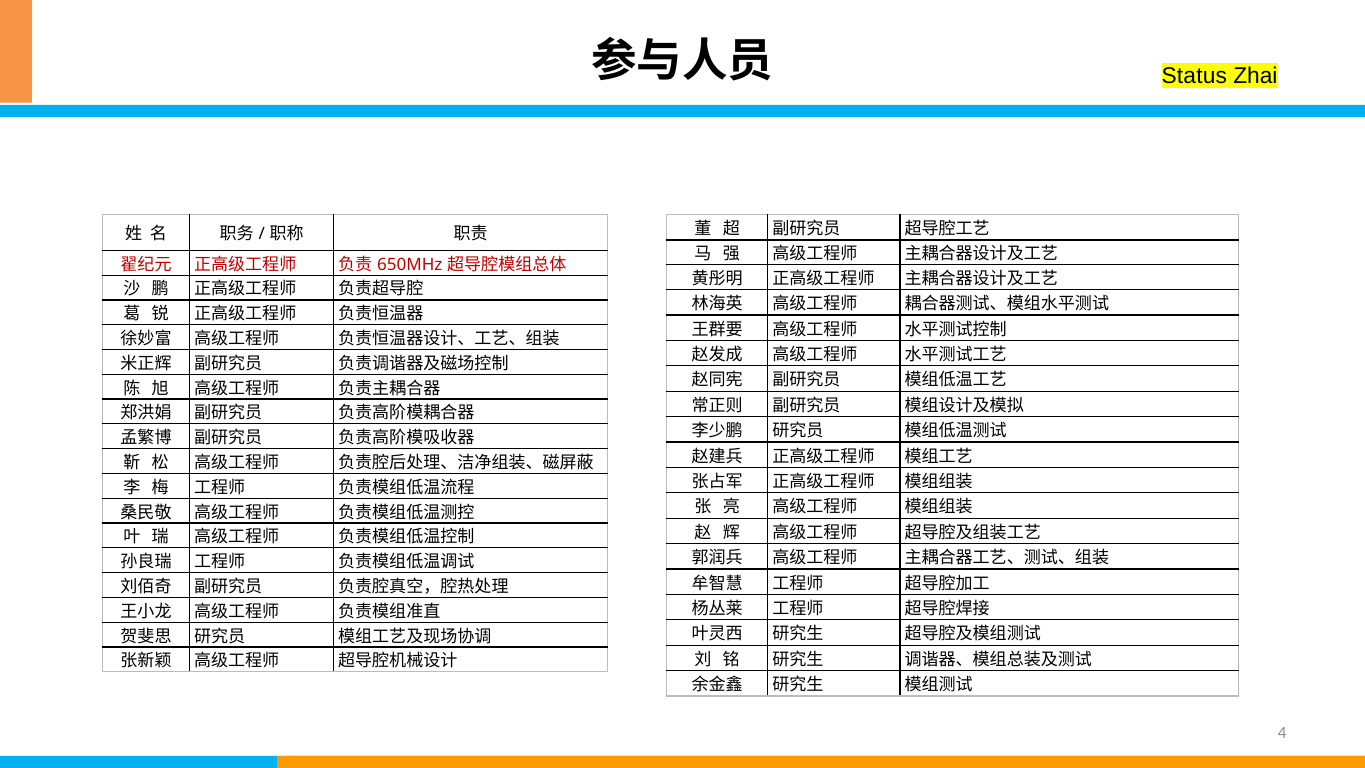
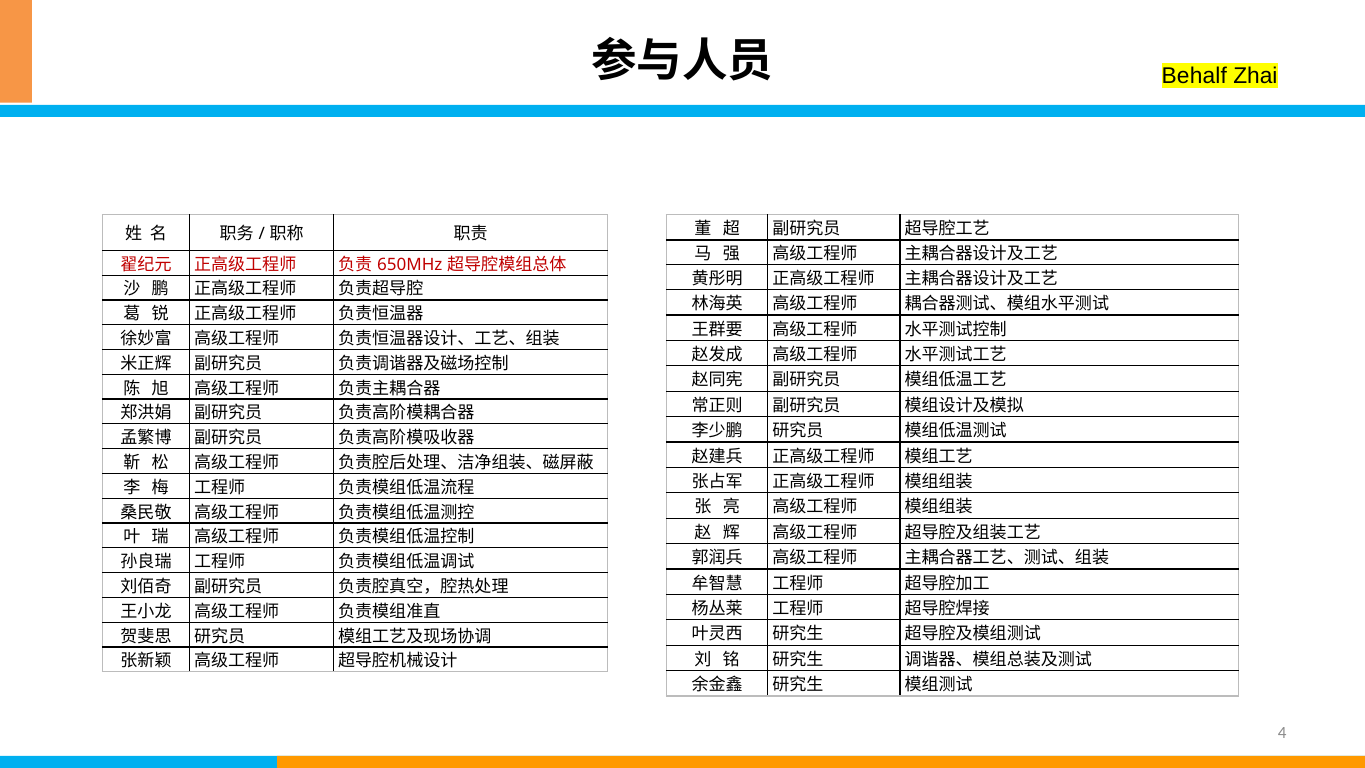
Status: Status -> Behalf (1194, 76)
